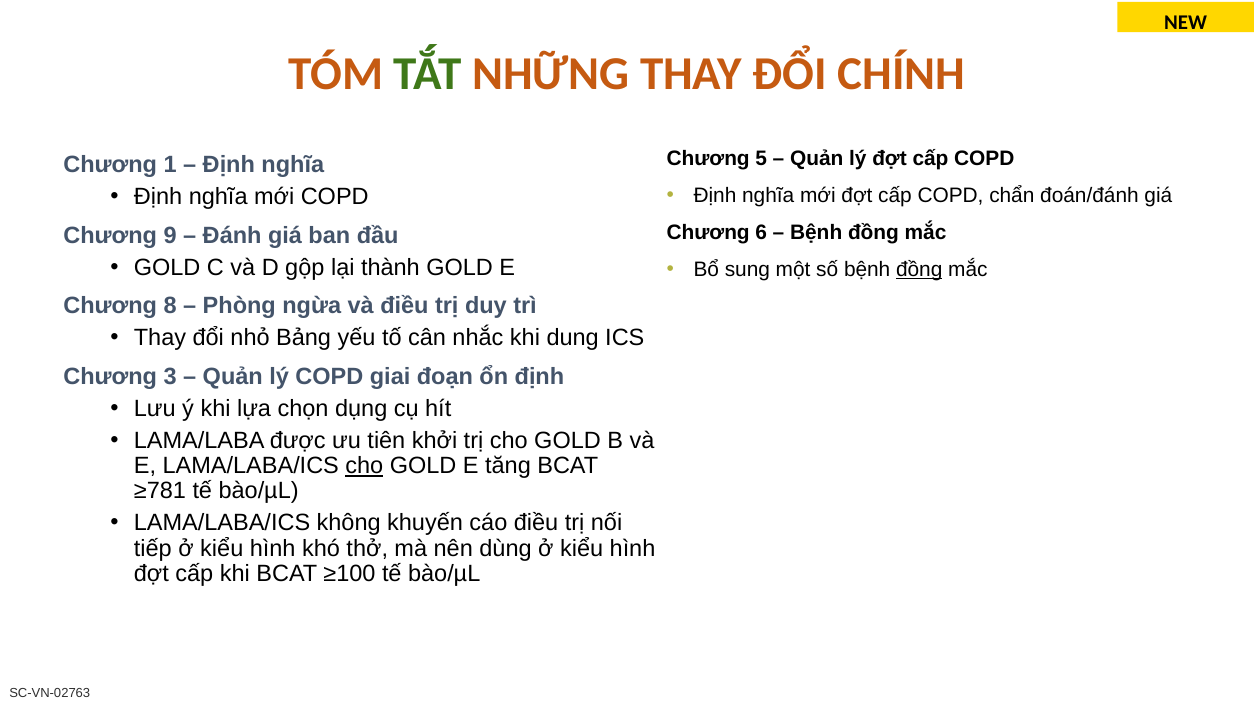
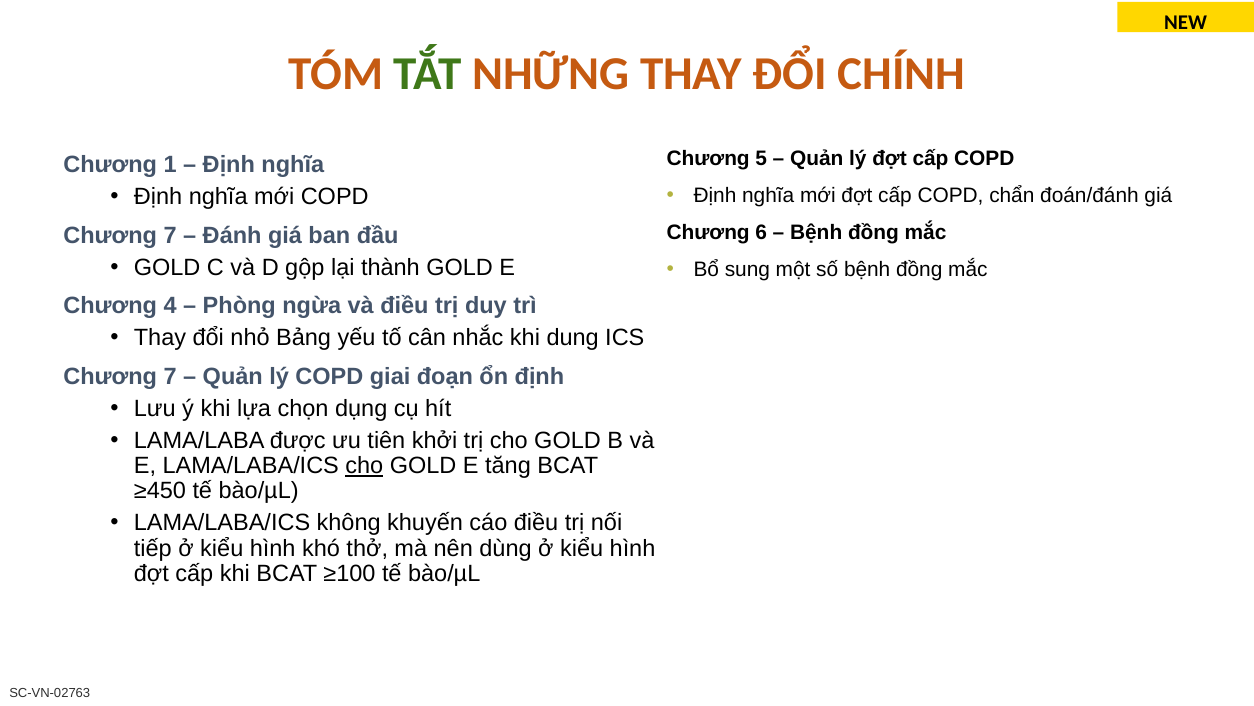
9: 9 -> 7 (170, 235)
đồng underline: present -> none (919, 269)
8: 8 -> 4 (170, 306)
3: 3 -> 7 (170, 376)
≥781: ≥781 -> ≥450 (160, 491)
